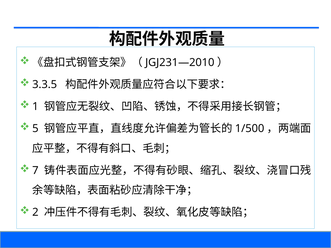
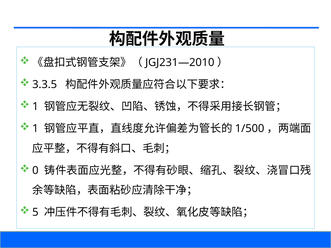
5: 5 -> 1 (35, 129)
7: 7 -> 0 (35, 171)
2: 2 -> 5 (35, 213)
